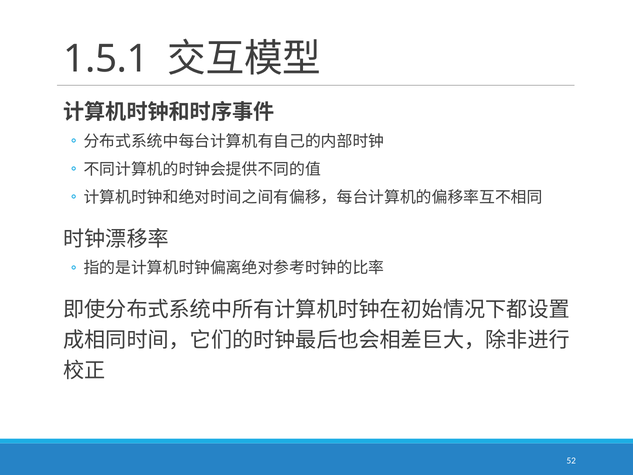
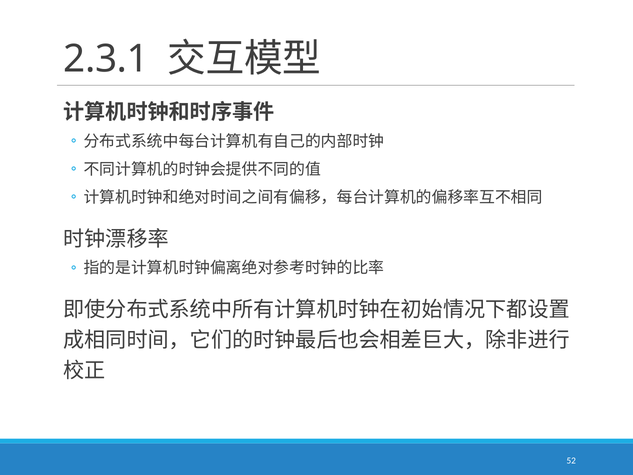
1.5.1: 1.5.1 -> 2.3.1 (106, 59)
